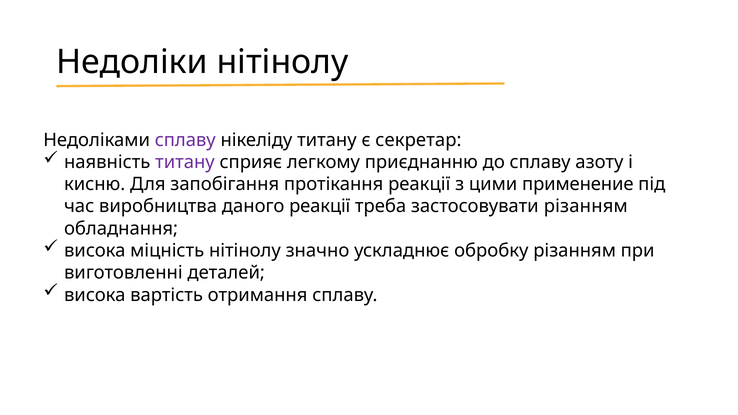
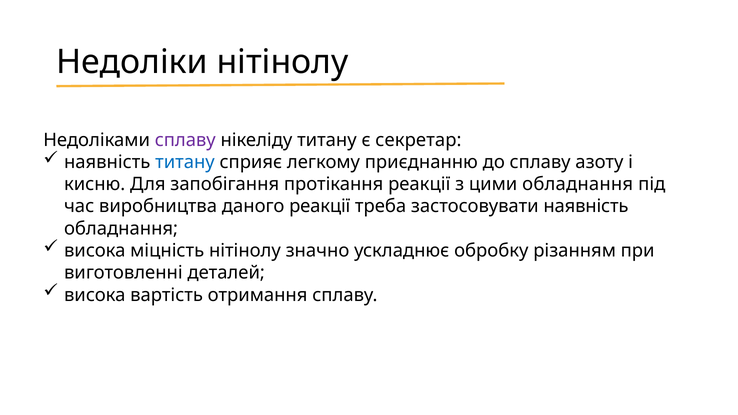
титану colour: purple -> blue (185, 162)
цими применение: применение -> обладнання (578, 184)
застосовувати різанням: різанням -> наявність (586, 206)
